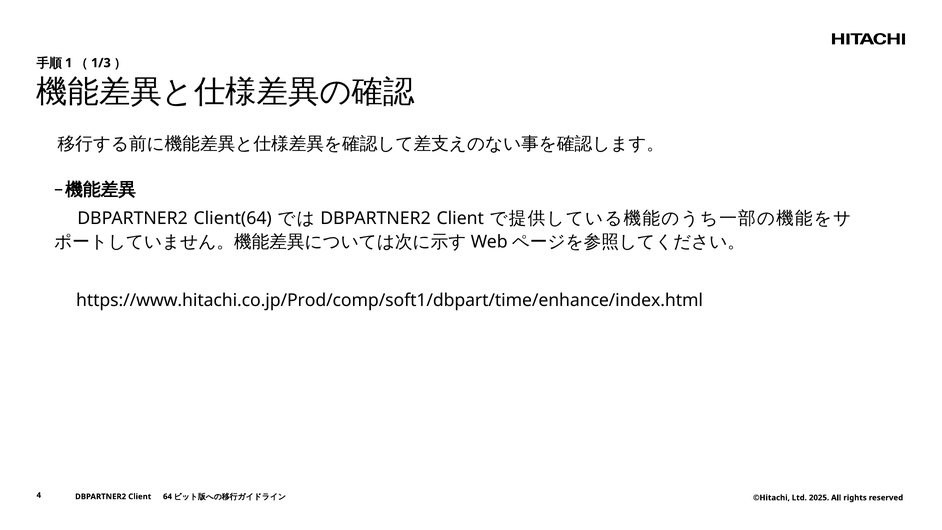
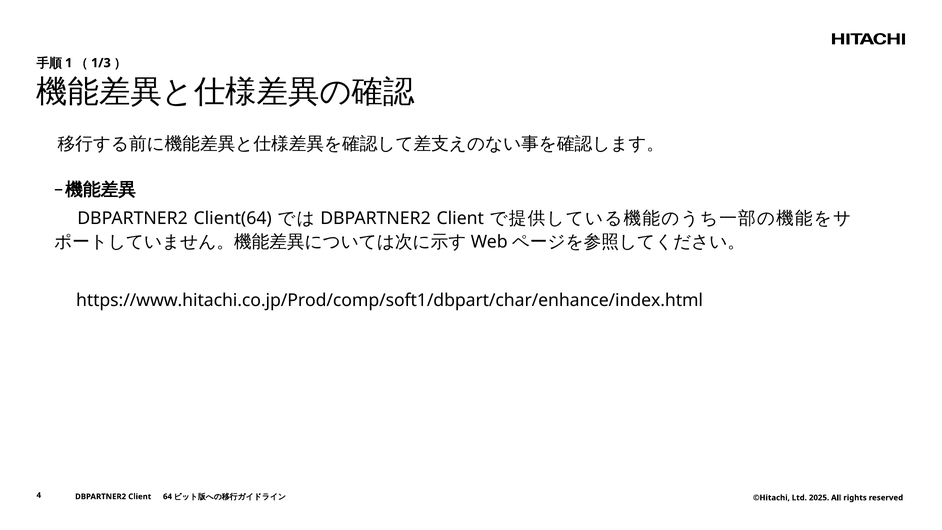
https://www.hitachi.co.jp/Prod/comp/soft1/dbpart/time/enhance/index.html: https://www.hitachi.co.jp/Prod/comp/soft1/dbpart/time/enhance/index.html -> https://www.hitachi.co.jp/Prod/comp/soft1/dbpart/char/enhance/index.html (390, 301)
